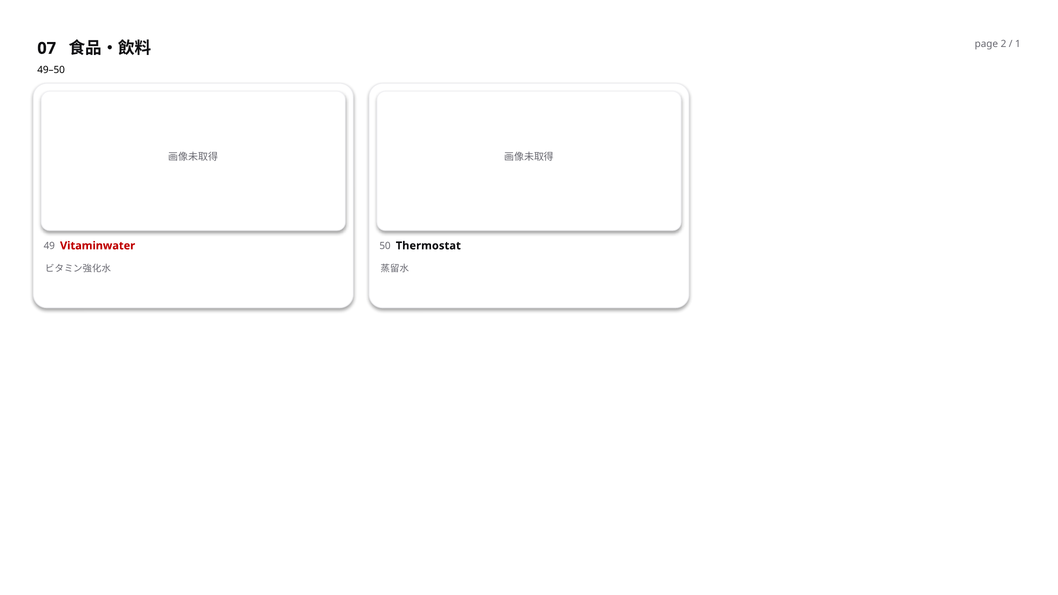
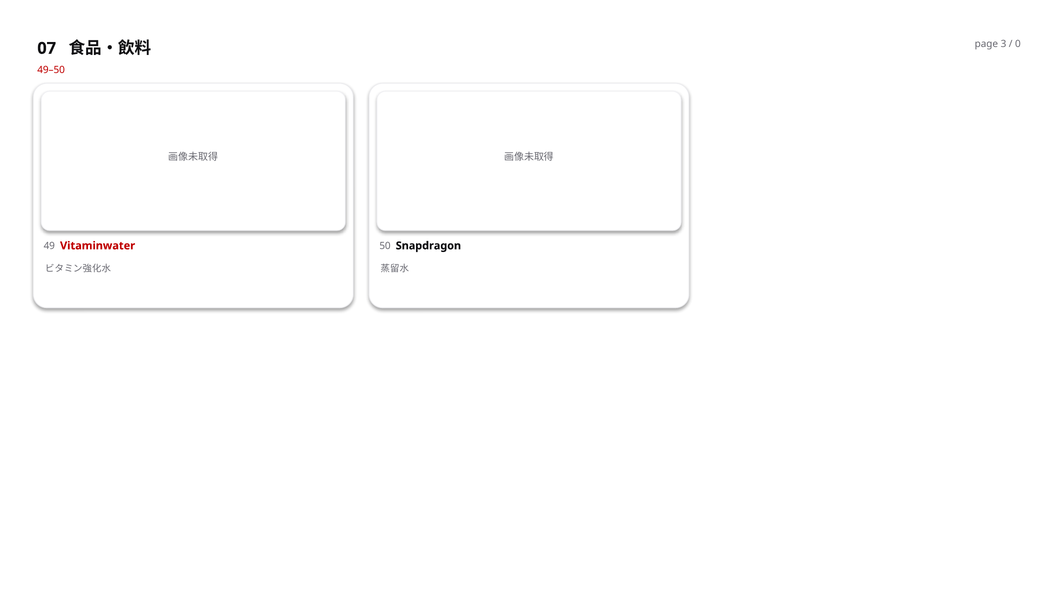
2: 2 -> 3 (1003, 44)
1: 1 -> 0 (1018, 44)
49–50 colour: black -> red (51, 70)
Thermostat: Thermostat -> Snapdragon (428, 246)
